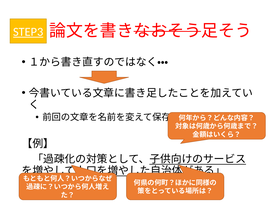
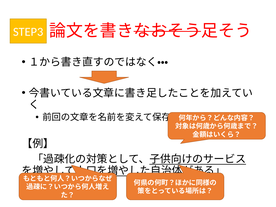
STEP3 underline: present -> none (28, 32)
